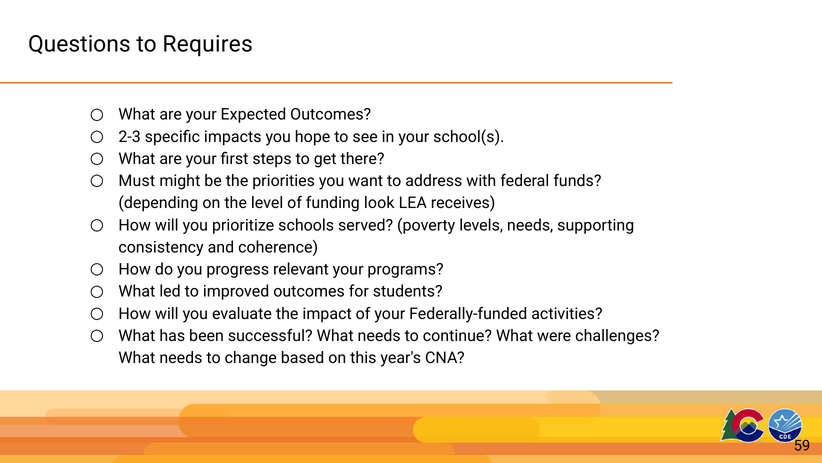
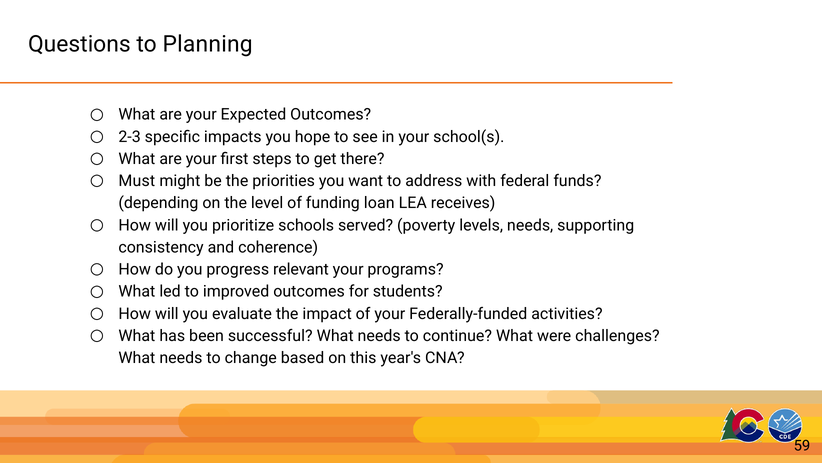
Requires: Requires -> Planning (208, 44)
look: look -> loan (379, 203)
